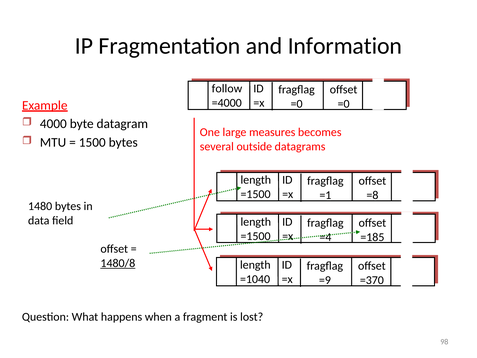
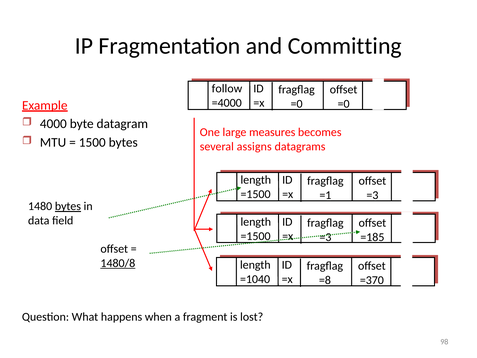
Information: Information -> Committing (345, 46)
outside: outside -> assigns (254, 147)
=8: =8 -> =3 (372, 195)
bytes underline: none -> present (68, 206)
=4: =4 -> =3 (325, 237)
=9: =9 -> =8 (325, 280)
